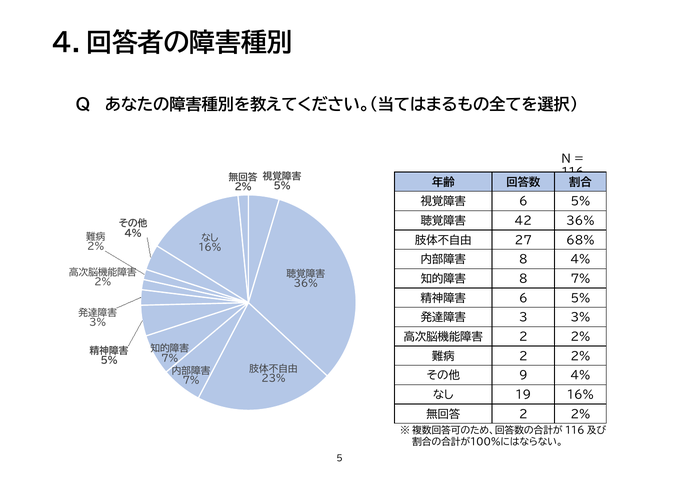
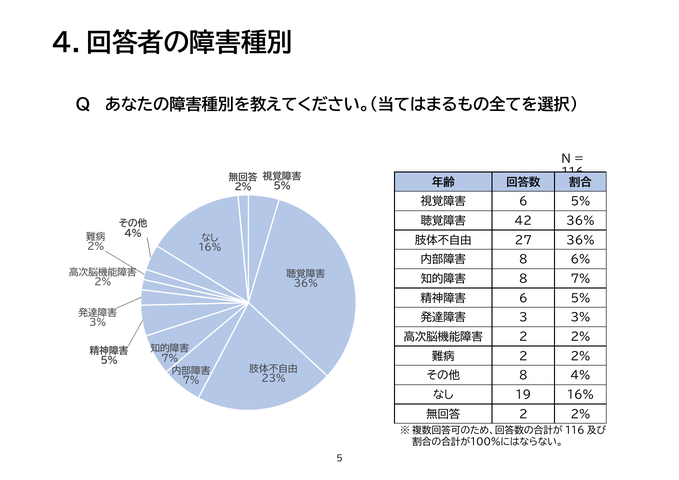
27 68%: 68% -> 36% (580, 240)
8 4%: 4% -> 6% (580, 260)
9: 9 -> 8 (523, 376)
